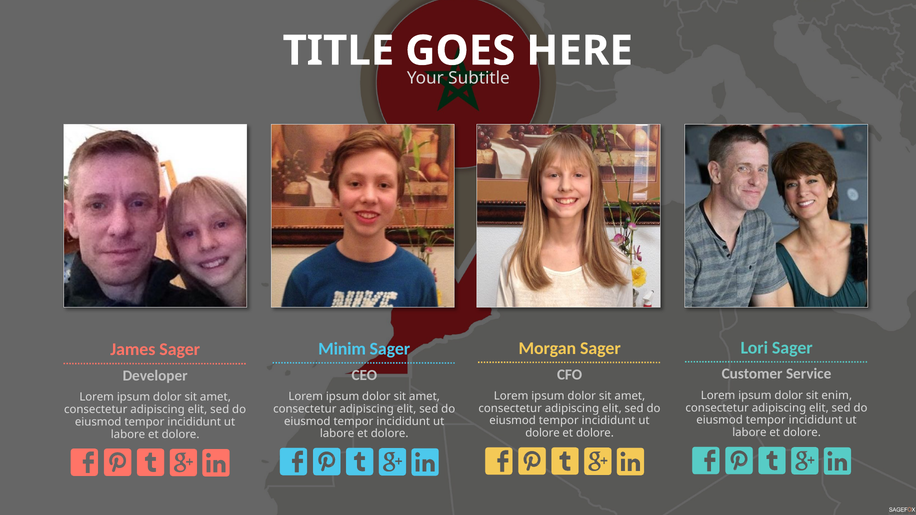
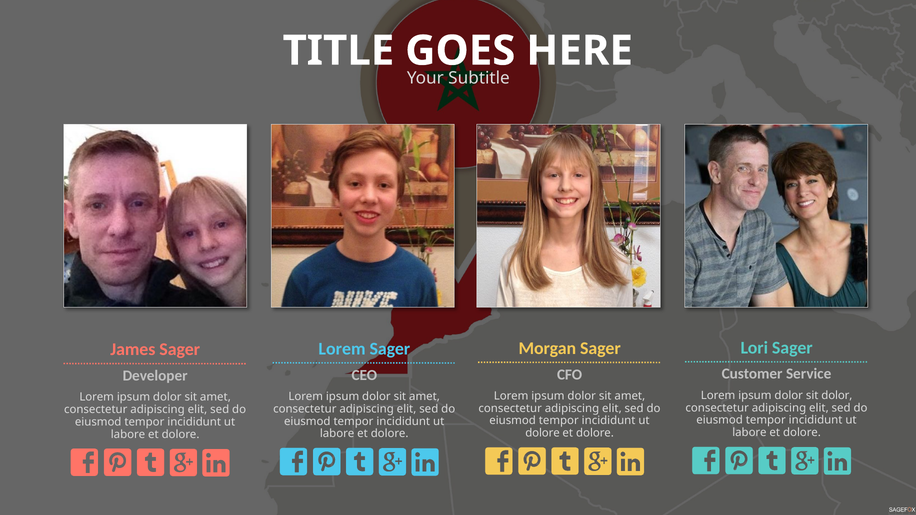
Minim: Minim -> Lorem (342, 349)
sit enim: enim -> dolor (837, 396)
